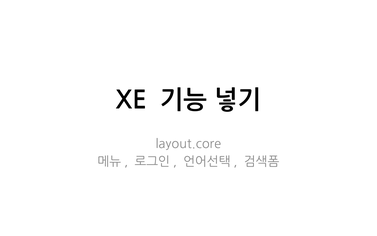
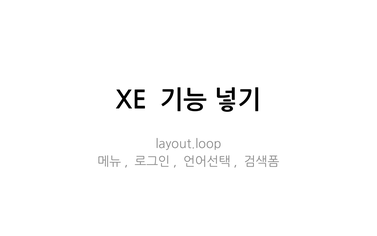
layout.core: layout.core -> layout.loop (188, 144)
